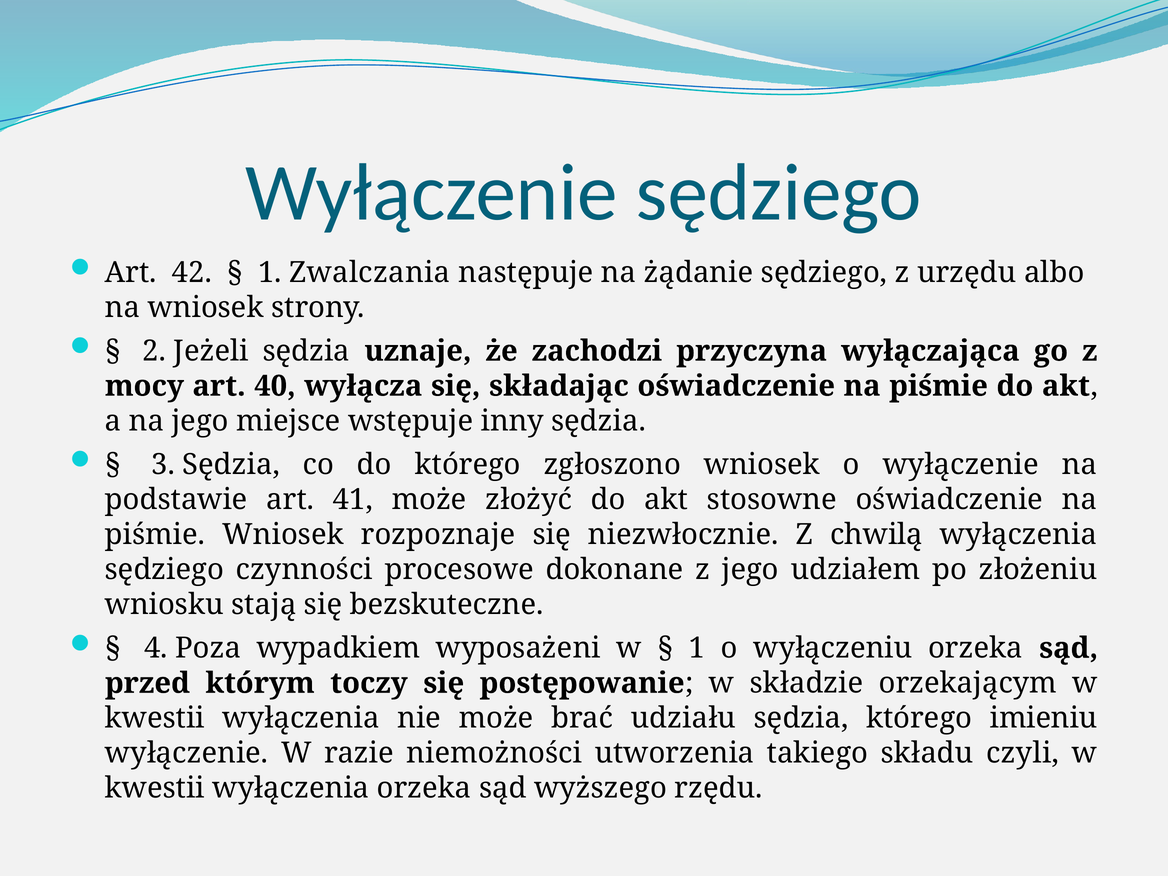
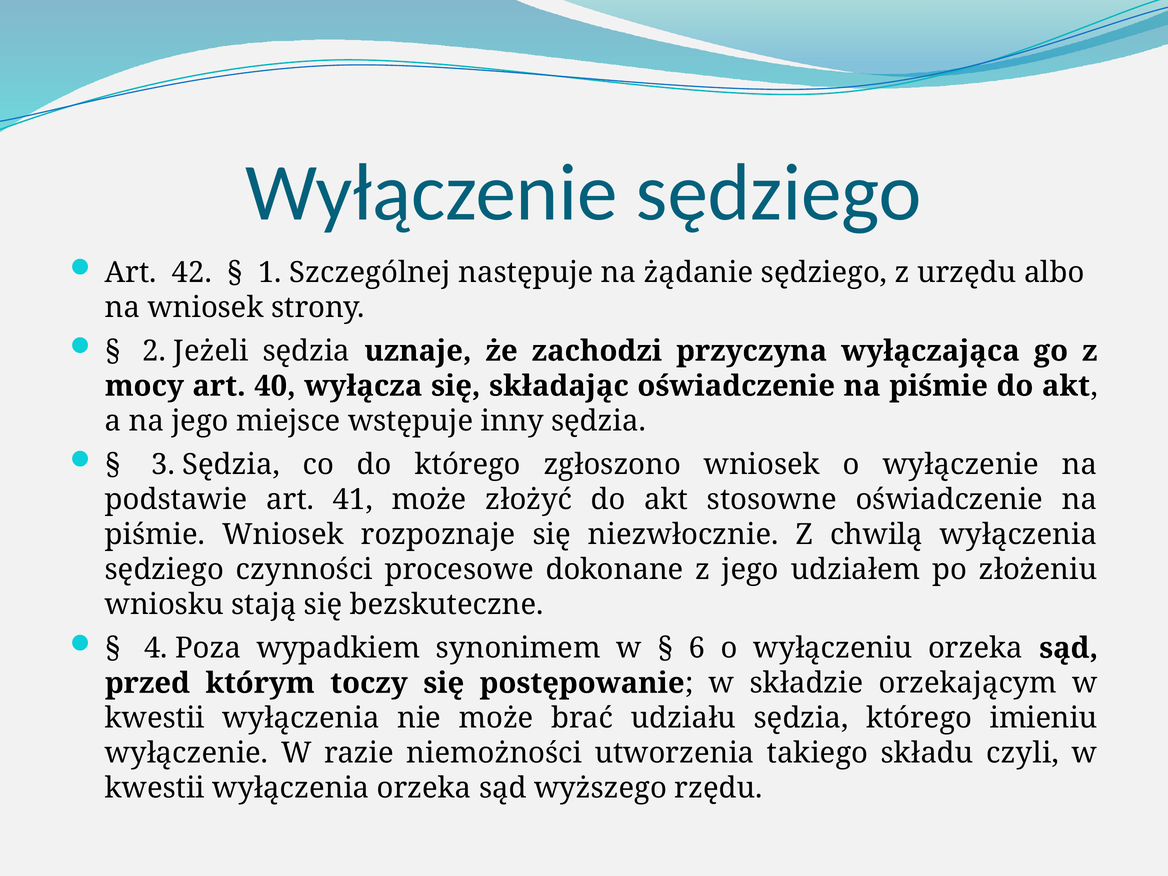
Zwalczania: Zwalczania -> Szczególnej (370, 273)
wyposażeni: wyposażeni -> synonimem (518, 648)
1: 1 -> 6 (697, 648)
